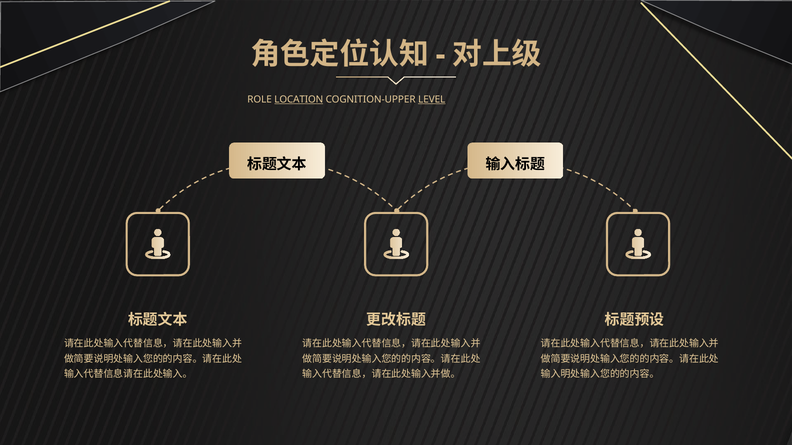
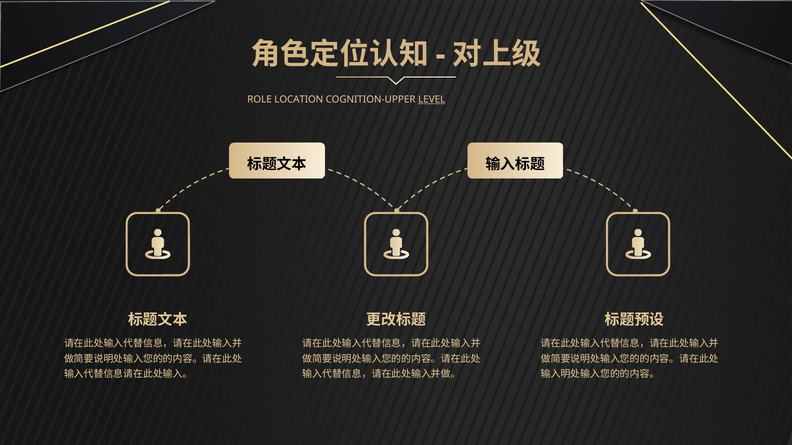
LOCATION underline: present -> none (299, 100)
